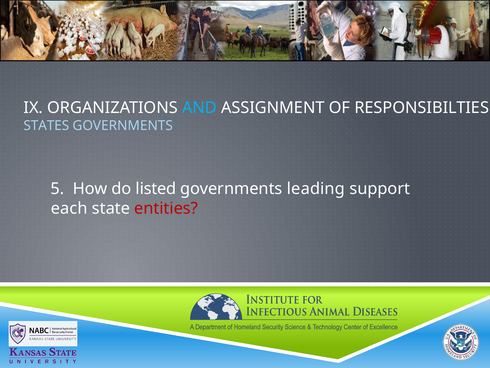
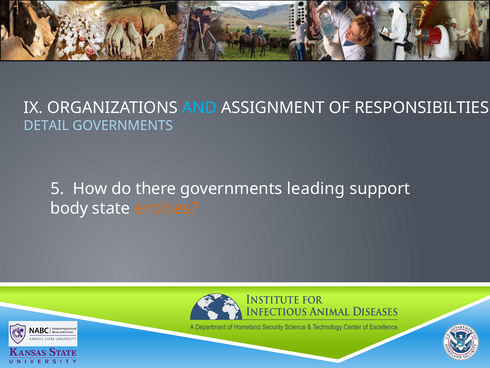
STATES: STATES -> DETAIL (46, 125)
listed: listed -> there (156, 189)
each: each -> body (69, 208)
entities colour: red -> orange (166, 208)
